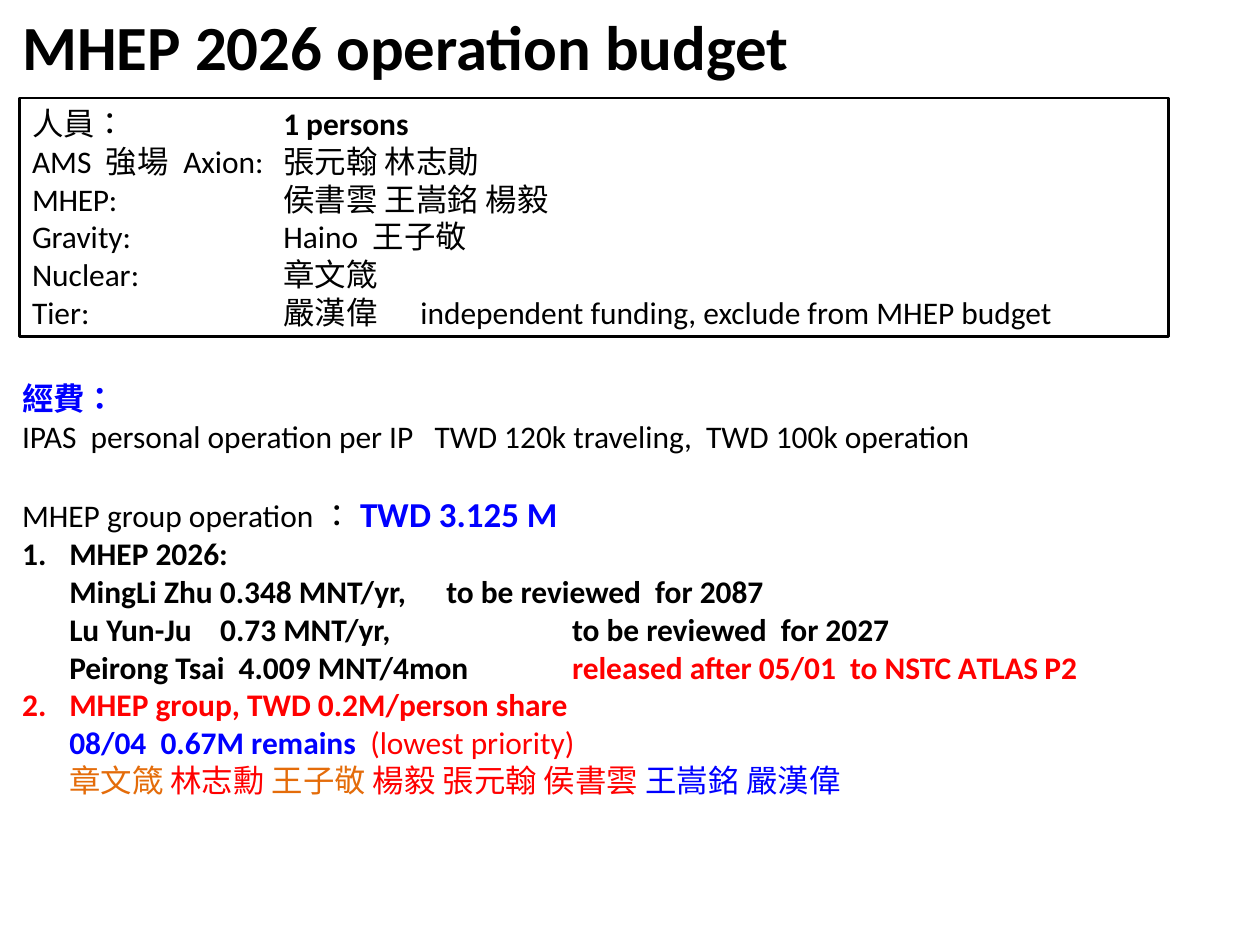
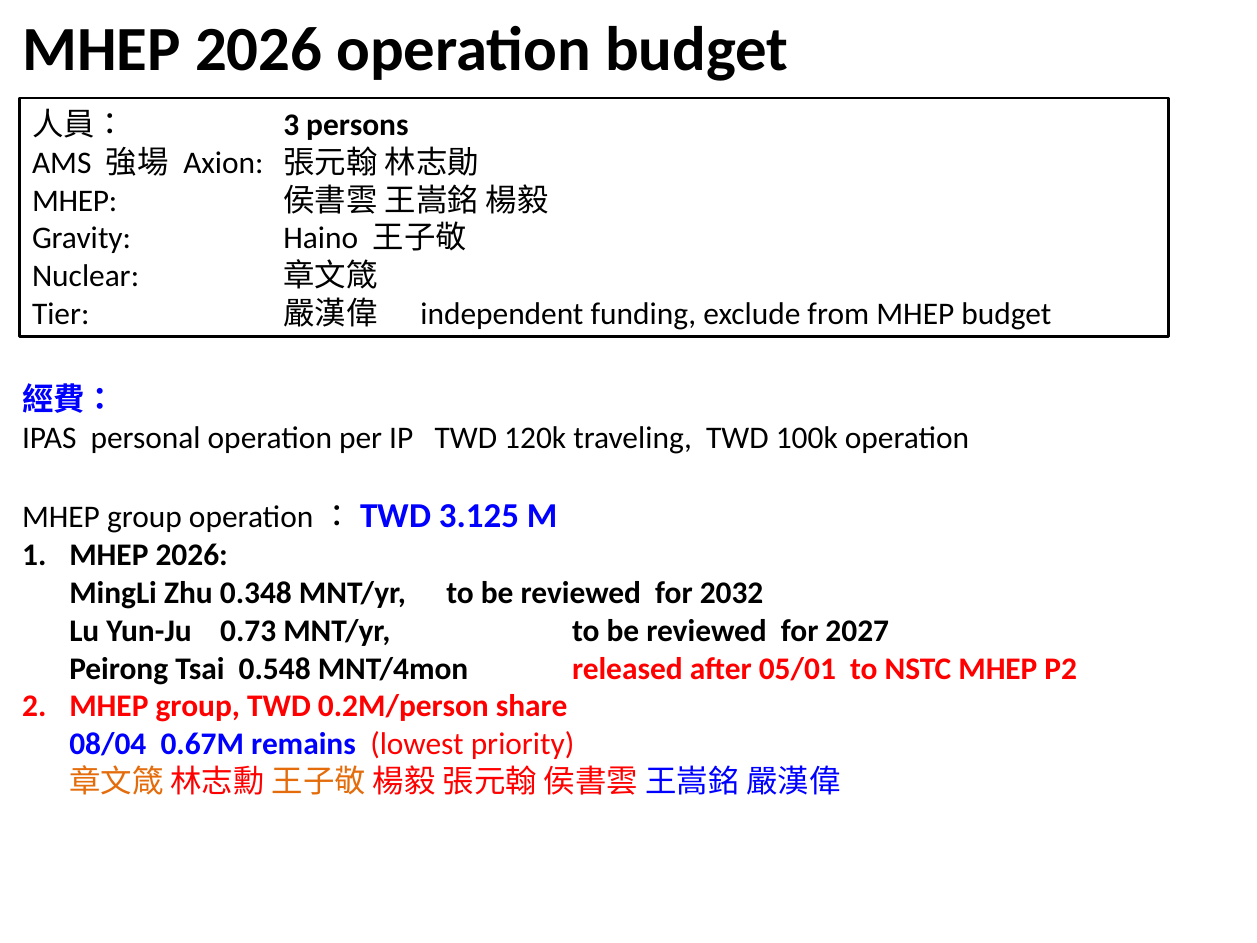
1: 1 -> 3 (291, 125)
2087: 2087 -> 2032 (732, 593)
4.009: 4.009 -> 0.548 (275, 669)
NSTC ATLAS: ATLAS -> MHEP (998, 669)
